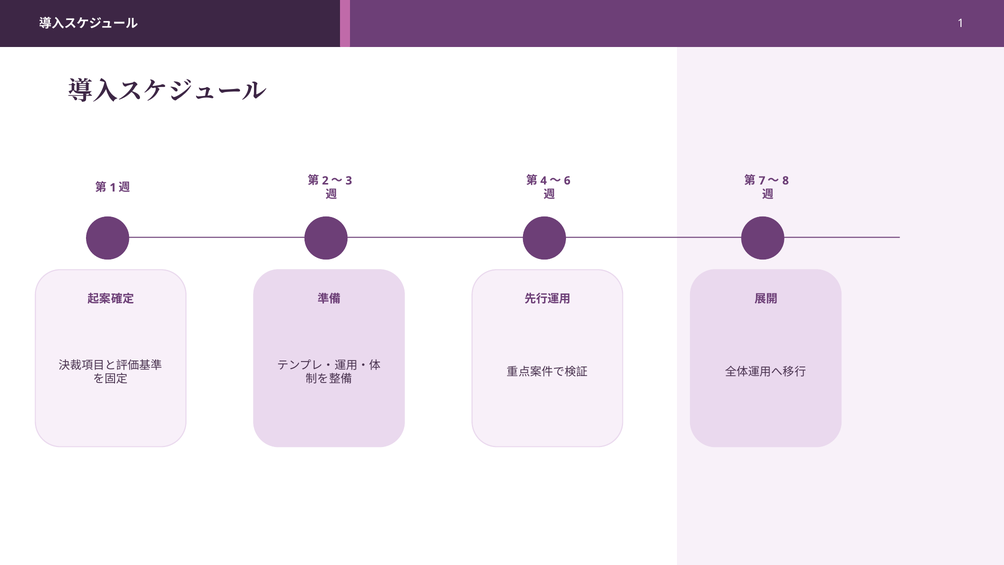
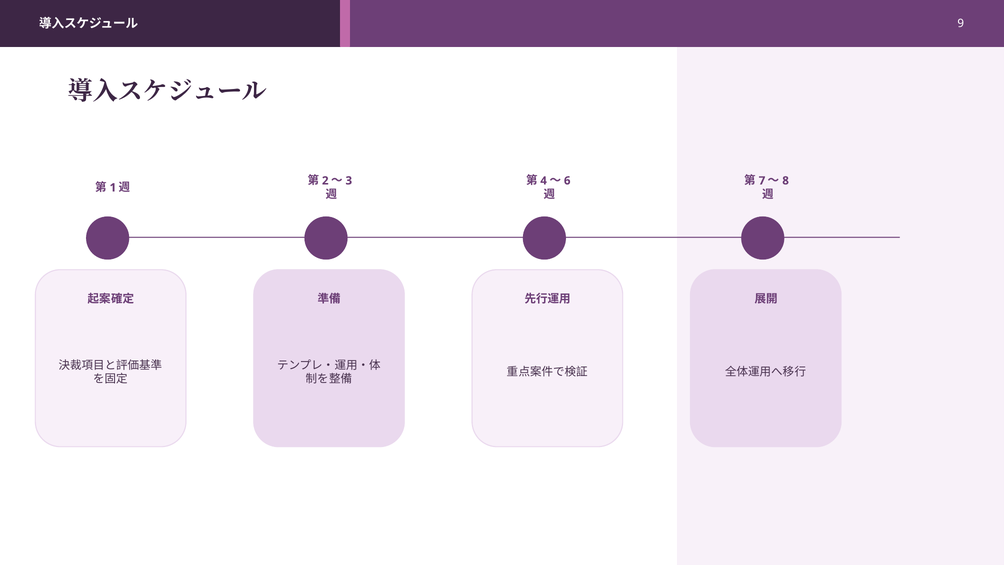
1: 1 -> 9 (961, 23)
